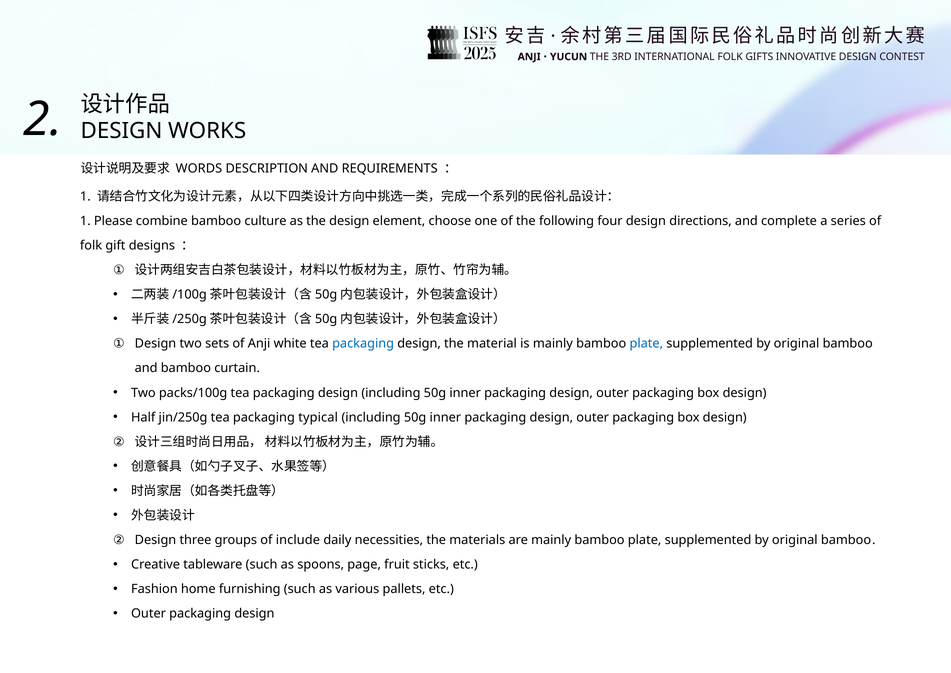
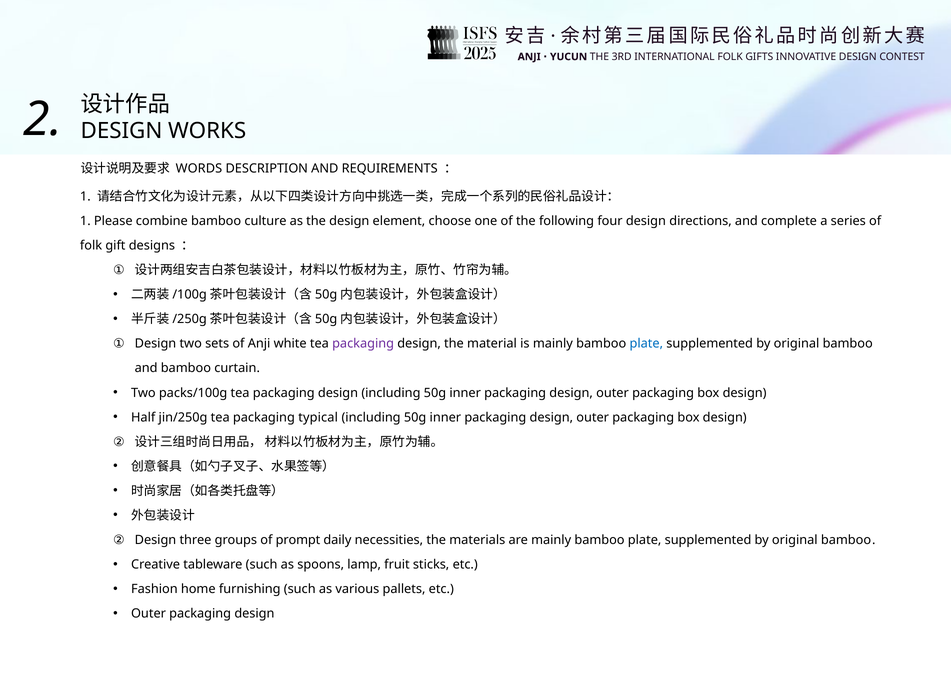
packaging colour: blue -> purple (363, 343)
include: include -> prompt (298, 540)
page: page -> lamp (364, 564)
